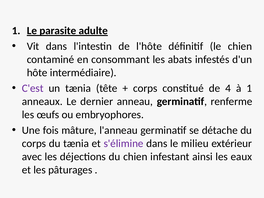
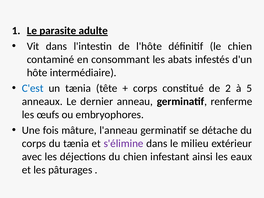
C'est colour: purple -> blue (33, 88)
4: 4 -> 2 (228, 88)
à 1: 1 -> 5 (249, 88)
